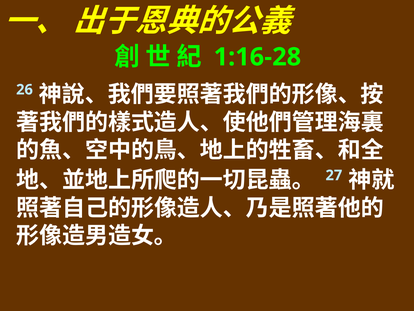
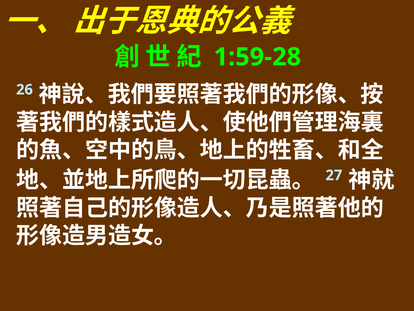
1:16-28: 1:16-28 -> 1:59-28 (257, 57)
